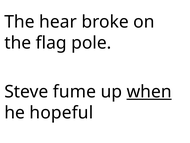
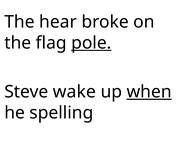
pole underline: none -> present (91, 43)
fume: fume -> wake (74, 91)
hopeful: hopeful -> spelling (61, 112)
